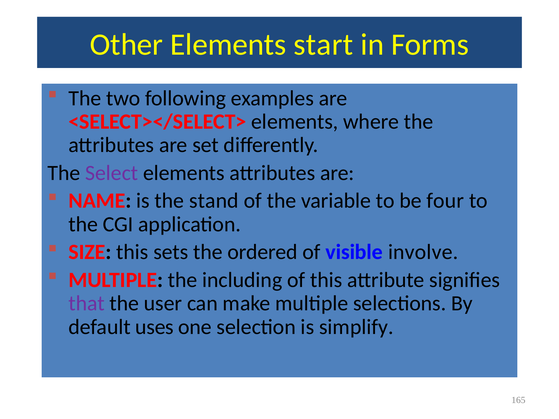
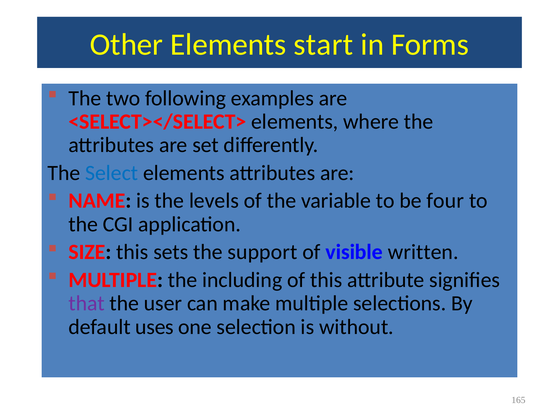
Select colour: purple -> blue (112, 173)
stand: stand -> levels (214, 201)
ordered: ordered -> support (262, 252)
involve: involve -> written (423, 252)
simplify: simplify -> without (356, 327)
